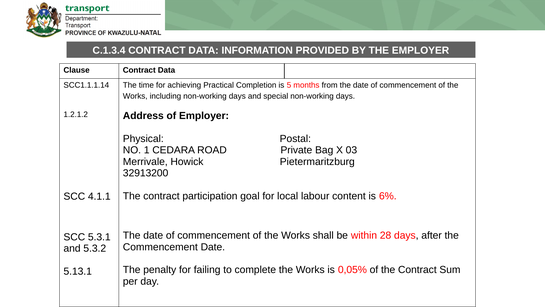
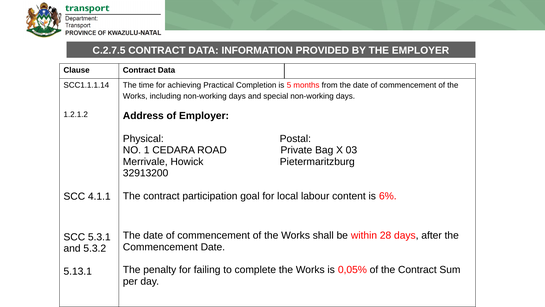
C.1.3.4: C.1.3.4 -> C.2.7.5 (109, 50)
